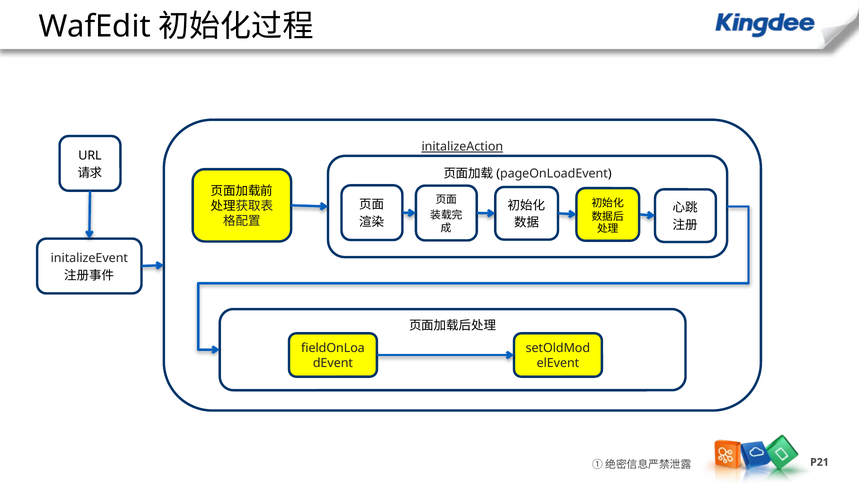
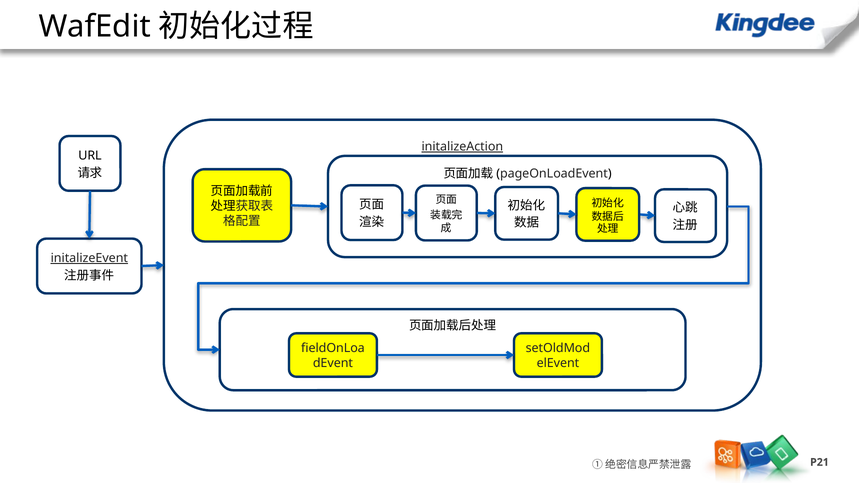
initalizeEvent underline: none -> present (89, 258)
